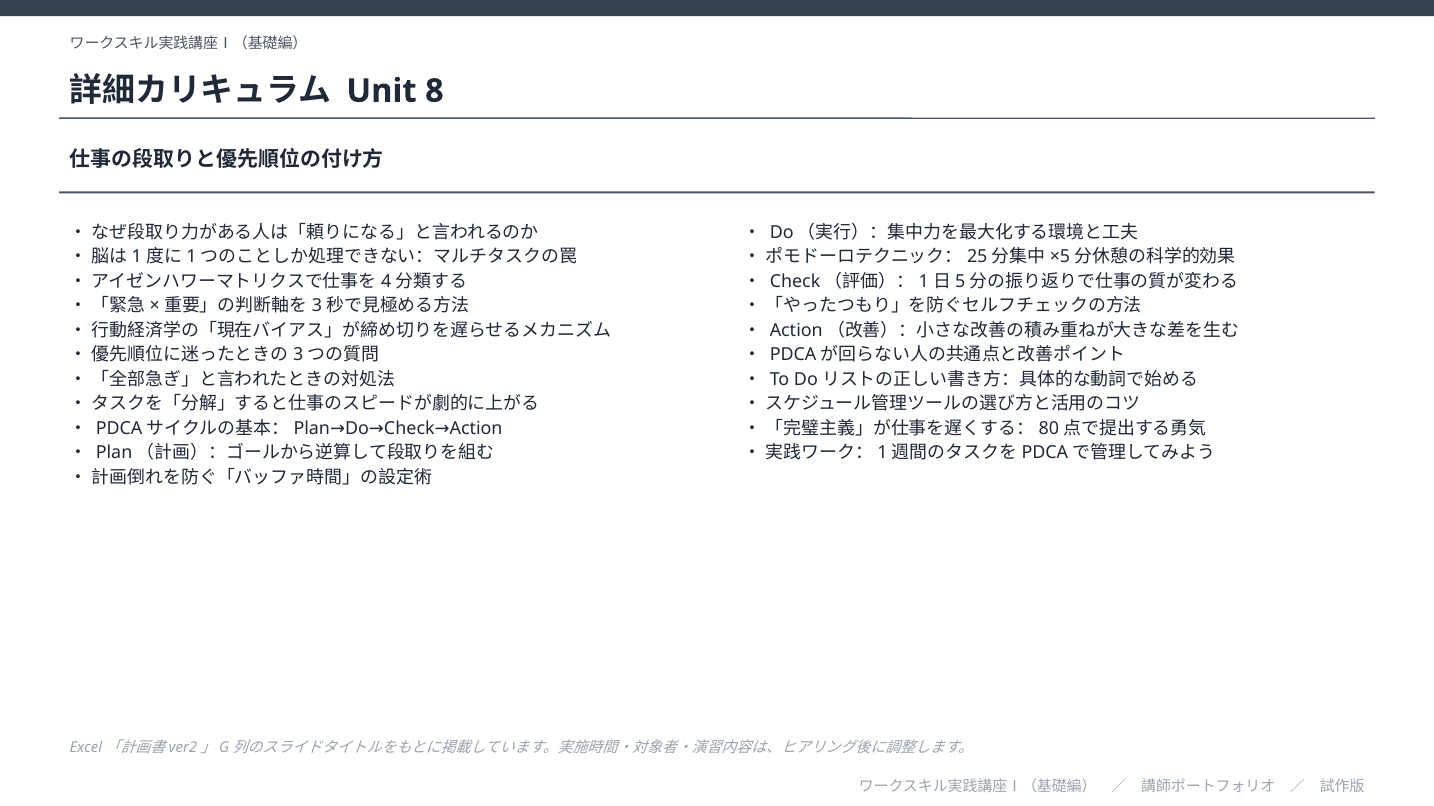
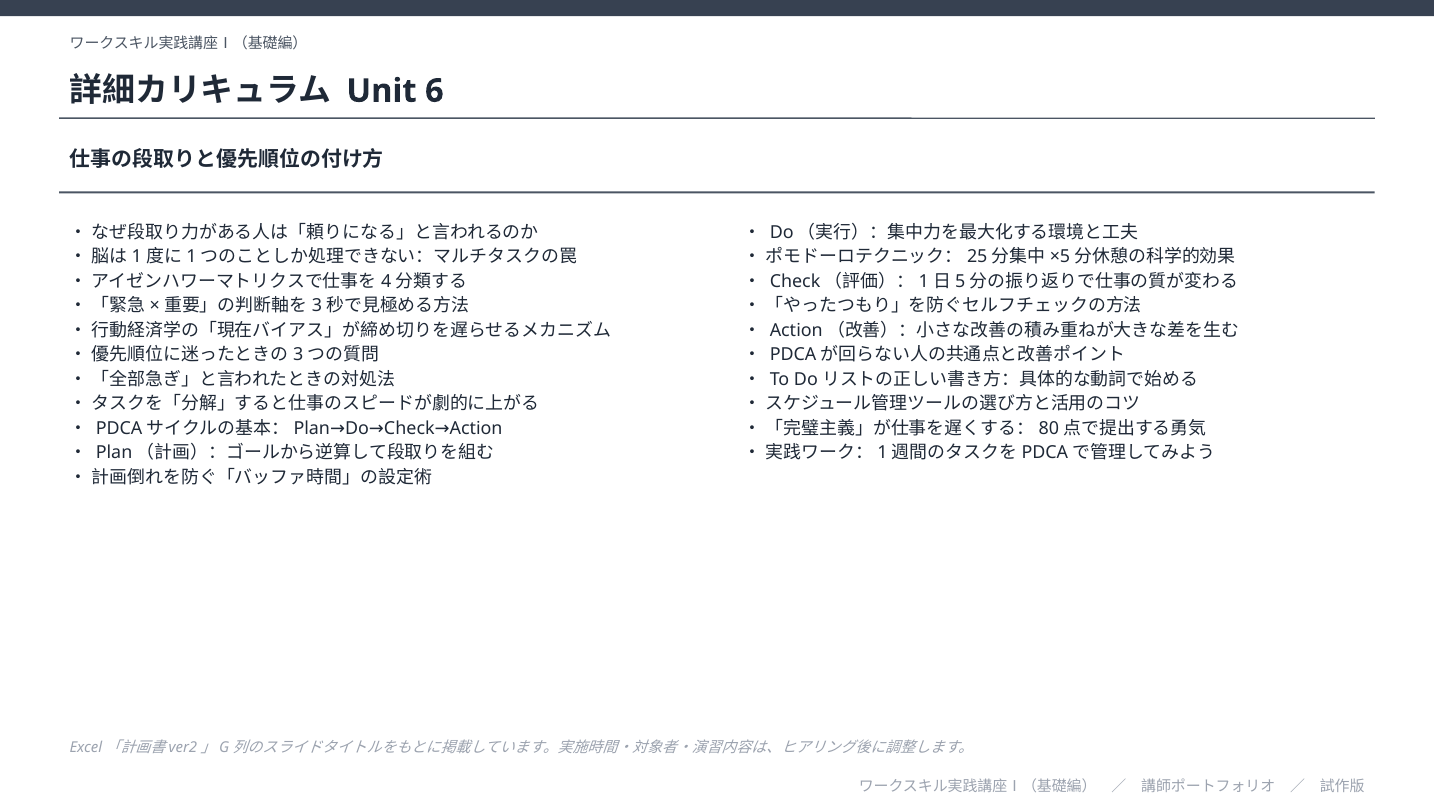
8: 8 -> 6 (434, 91)
